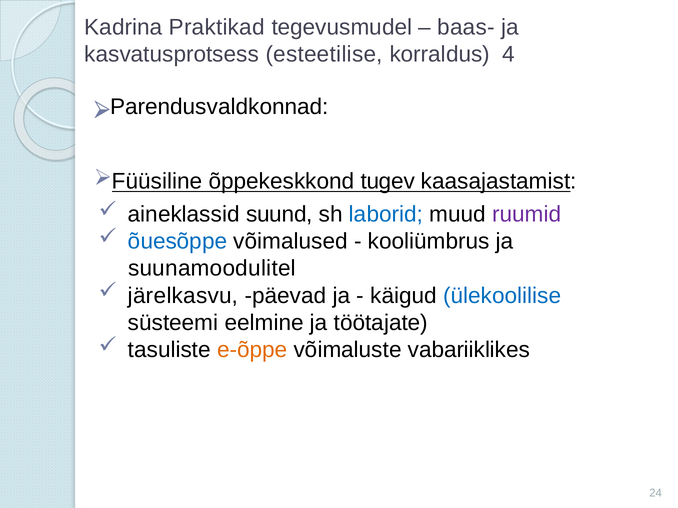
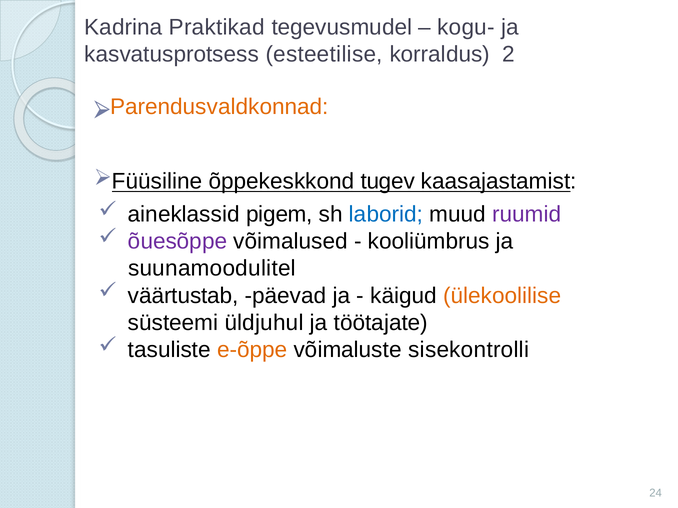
baas-: baas- -> kogu- (466, 27)
4: 4 -> 2 (509, 54)
Parendusvaldkonnad colour: black -> orange (219, 107)
suund: suund -> pigem (279, 214)
õuesõppe colour: blue -> purple (178, 242)
järelkasvu: järelkasvu -> väärtustab (183, 296)
ülekoolilise colour: blue -> orange (502, 296)
eelmine: eelmine -> üldjuhul (264, 323)
vabariiklikes: vabariiklikes -> sisekontrolli (469, 350)
